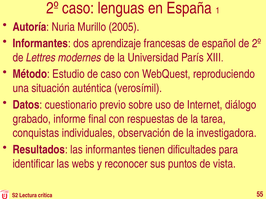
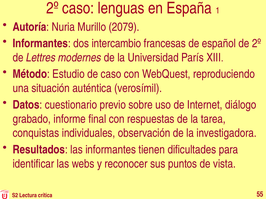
2005: 2005 -> 2079 (124, 27)
aprendizaje: aprendizaje -> intercambio (116, 44)
